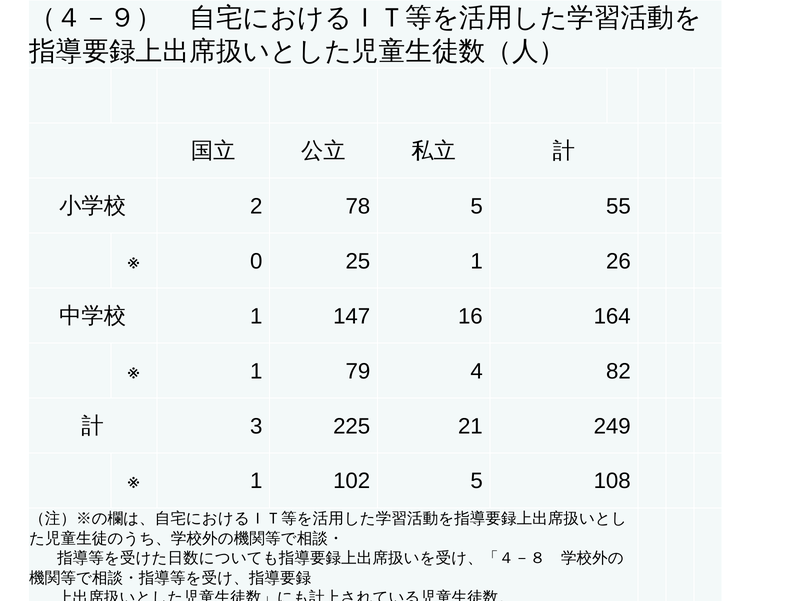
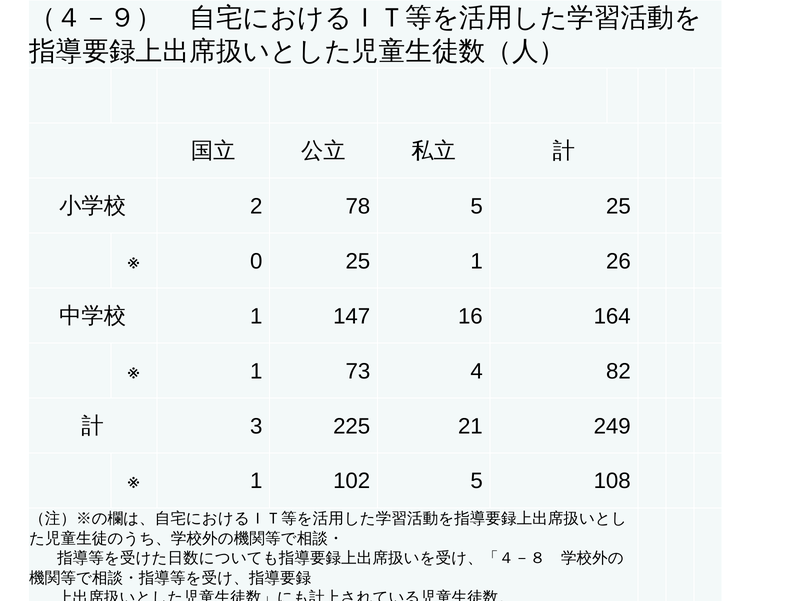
5 55: 55 -> 25 (618, 206)
79: 79 -> 73 (358, 371)
